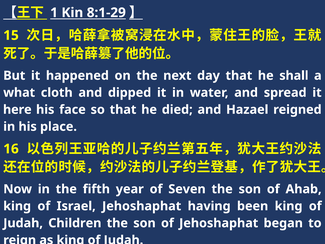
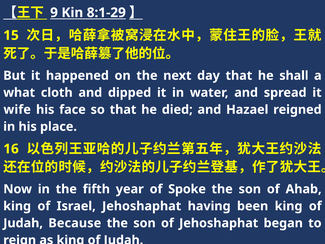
1: 1 -> 9 (54, 13)
here: here -> wife (17, 110)
Seven: Seven -> Spoke (187, 189)
Children: Children -> Because (75, 223)
